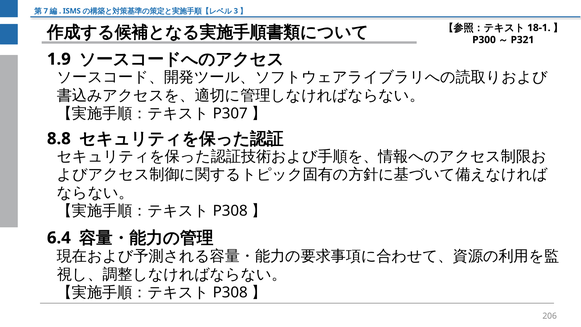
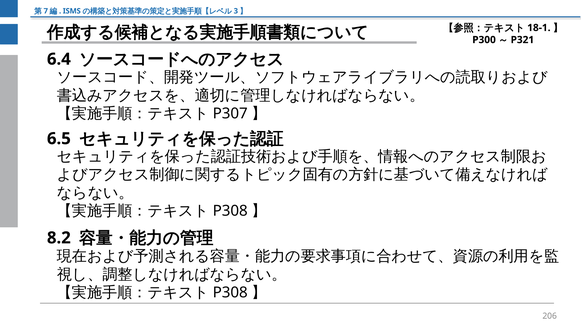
1.9: 1.9 -> 6.4 (59, 59)
8.8: 8.8 -> 6.5 (59, 139)
6.4: 6.4 -> 8.2 (59, 238)
